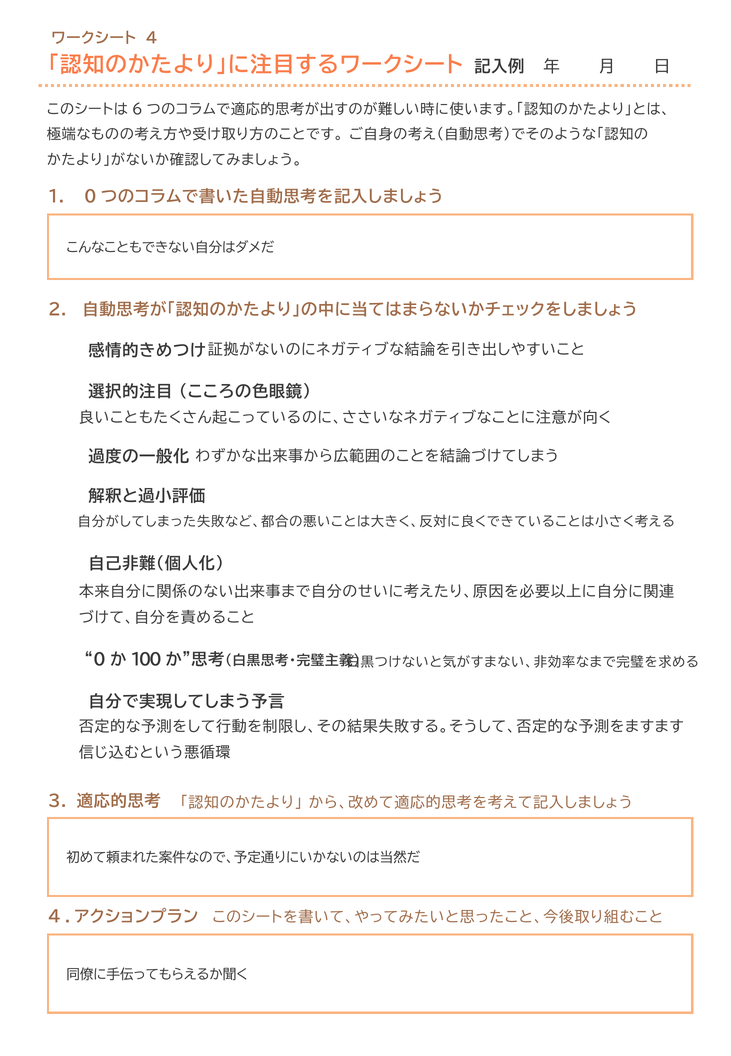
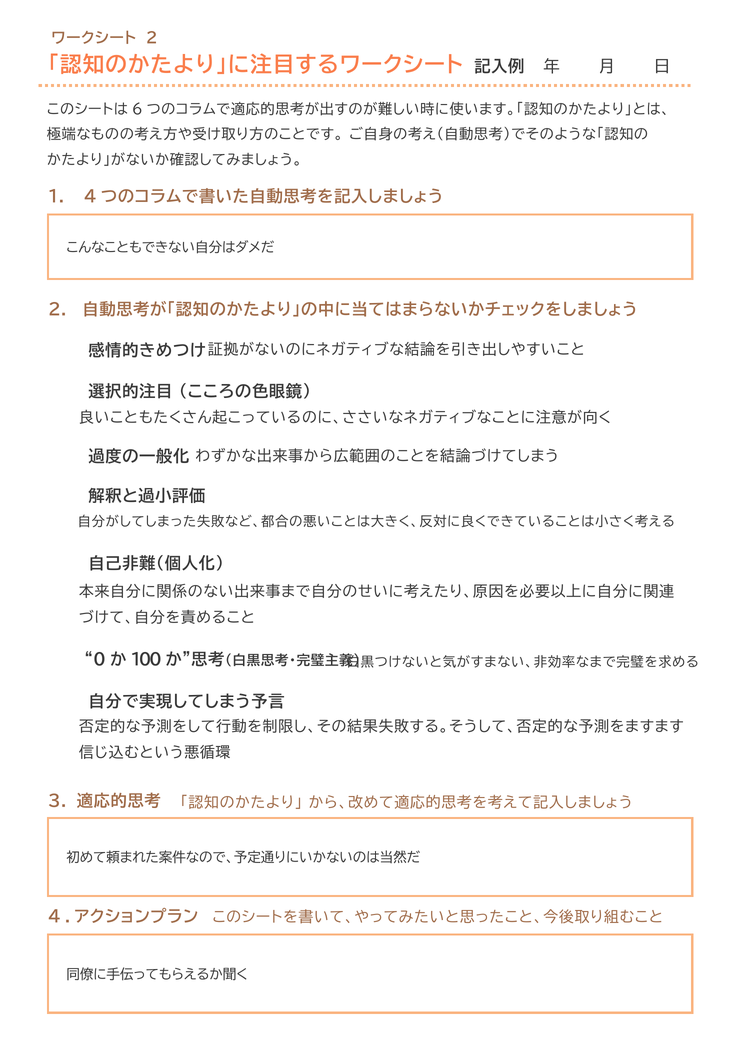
4: 4 -> 2 (152, 38)
1 0: 0 -> 4 (90, 197)
